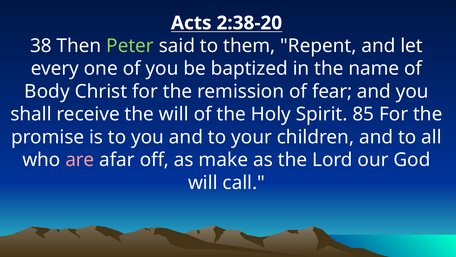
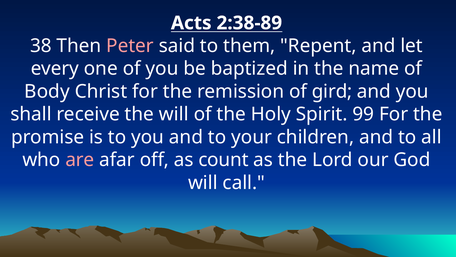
2:38-20: 2:38-20 -> 2:38-89 (249, 23)
Peter colour: light green -> pink (130, 46)
fear: fear -> gird (332, 91)
85: 85 -> 99 (363, 114)
make: make -> count (223, 160)
